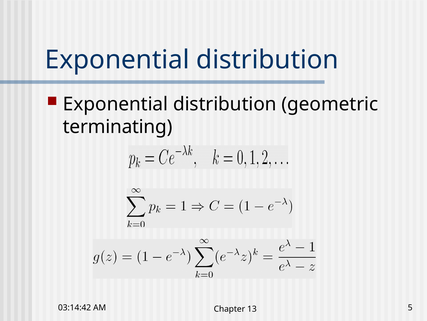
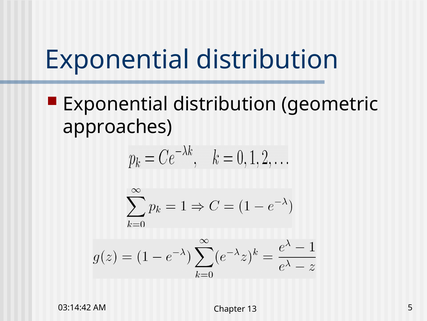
terminating: terminating -> approaches (118, 127)
